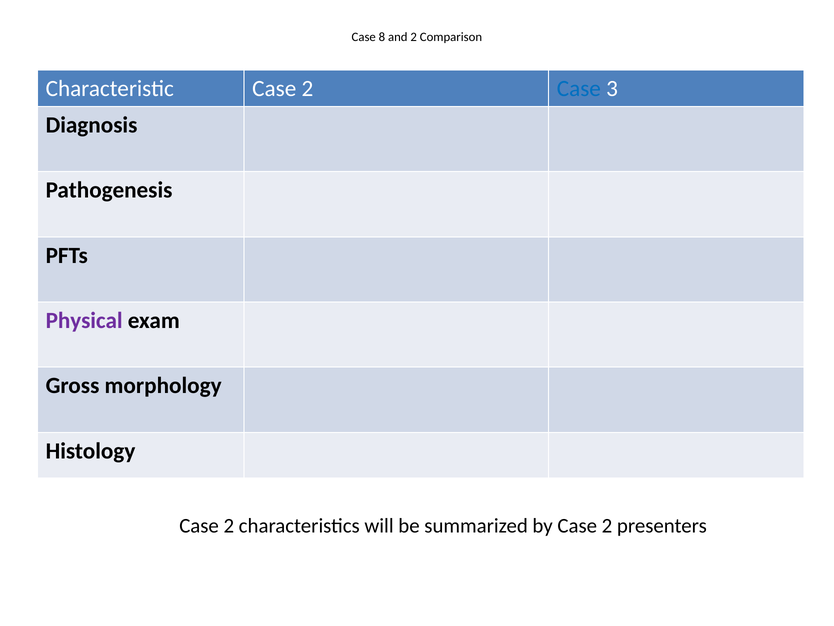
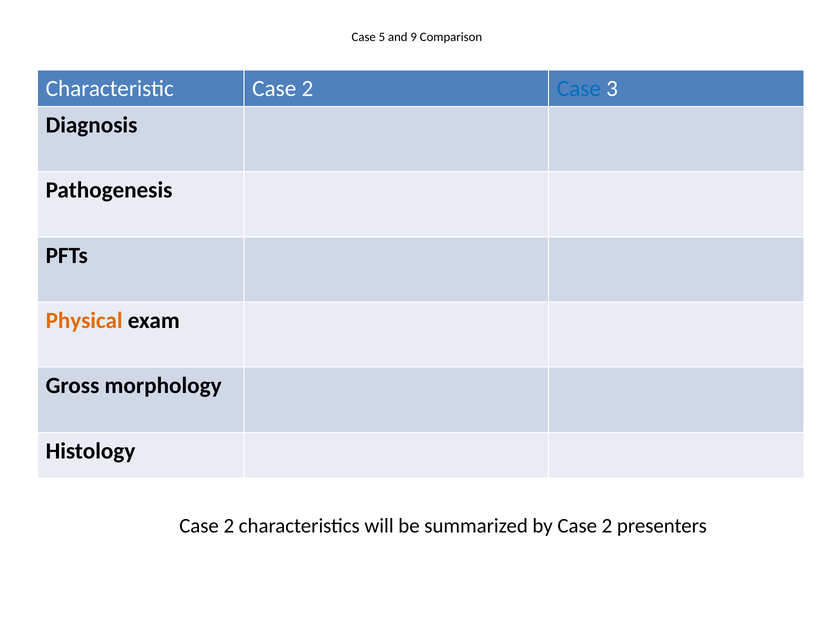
8: 8 -> 5 (382, 37)
and 2: 2 -> 9 (414, 37)
Physical colour: purple -> orange (84, 320)
